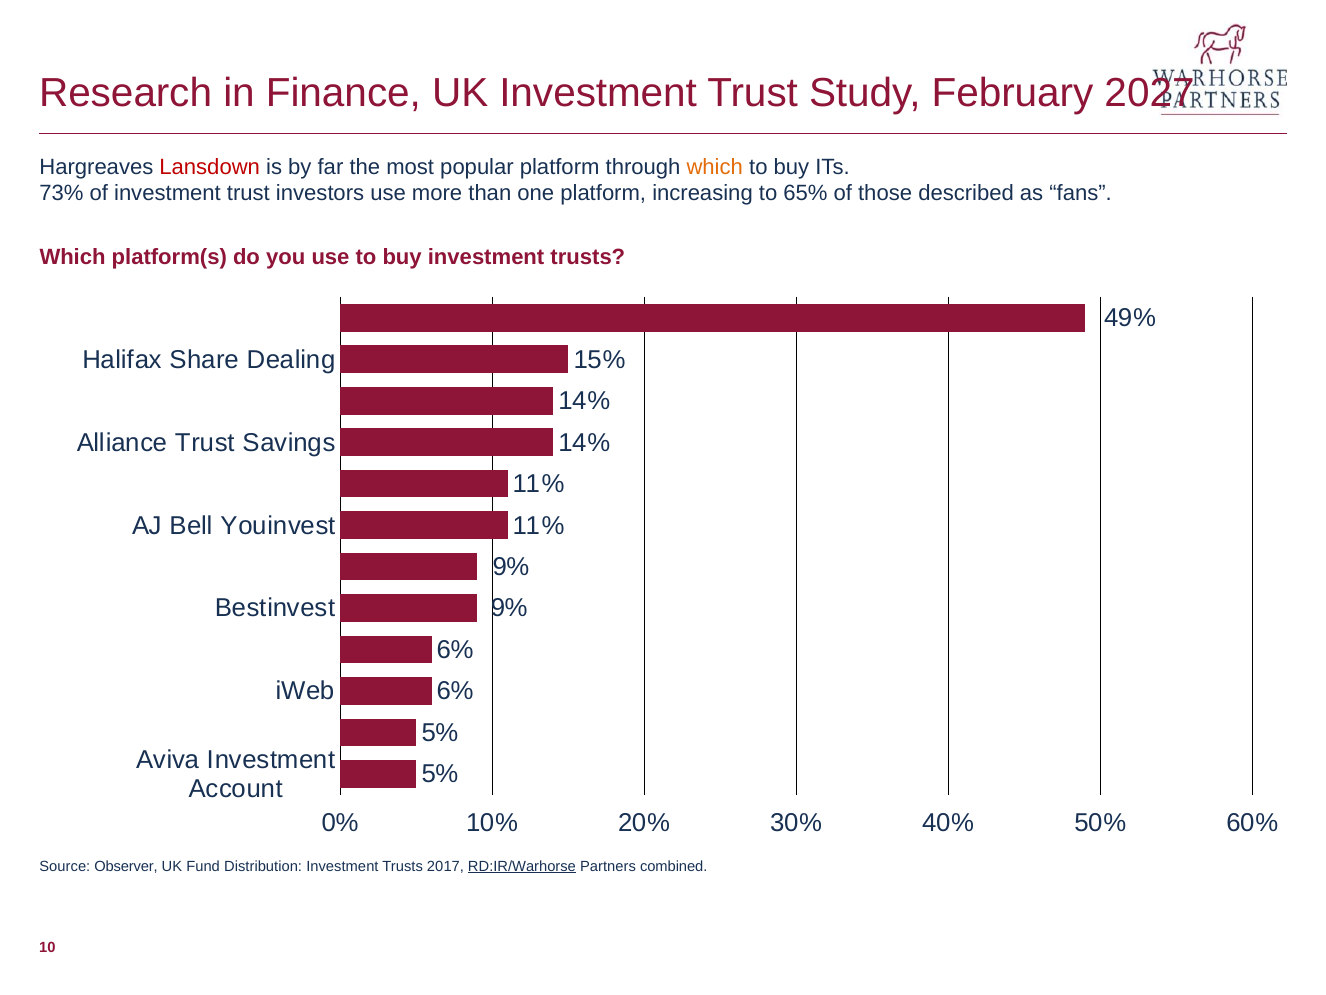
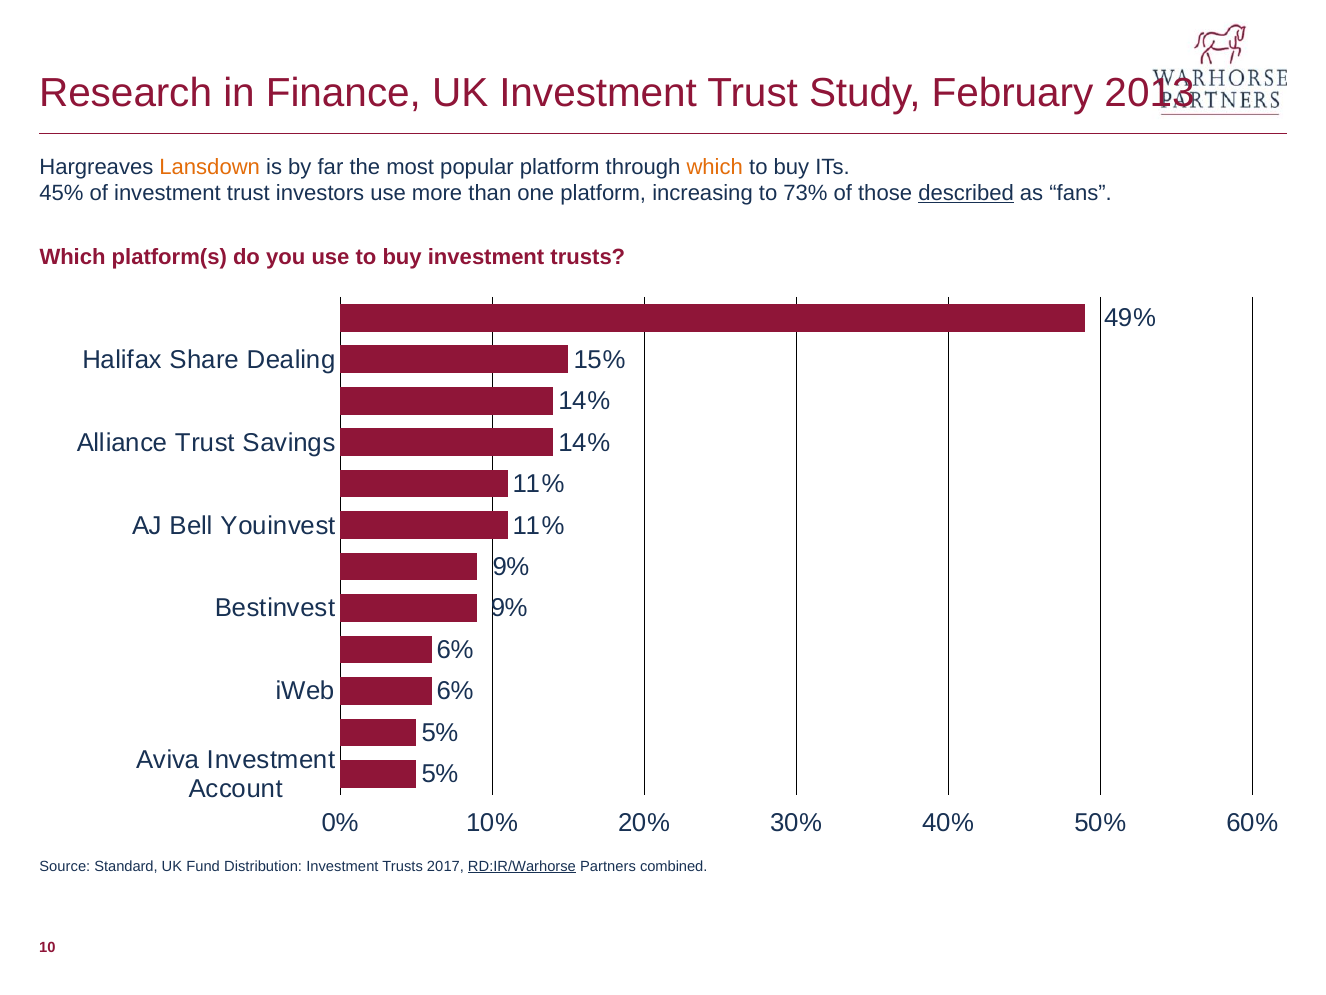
2027: 2027 -> 2013 (1150, 93)
Lansdown colour: red -> orange (210, 167)
73%: 73% -> 45% (62, 193)
65%: 65% -> 73% (805, 193)
described underline: none -> present (966, 193)
Observer: Observer -> Standard (126, 866)
